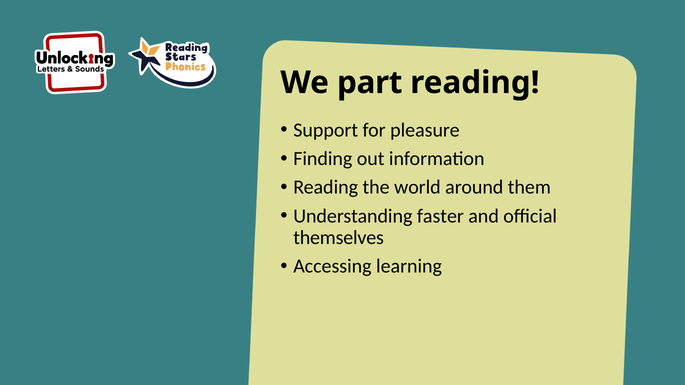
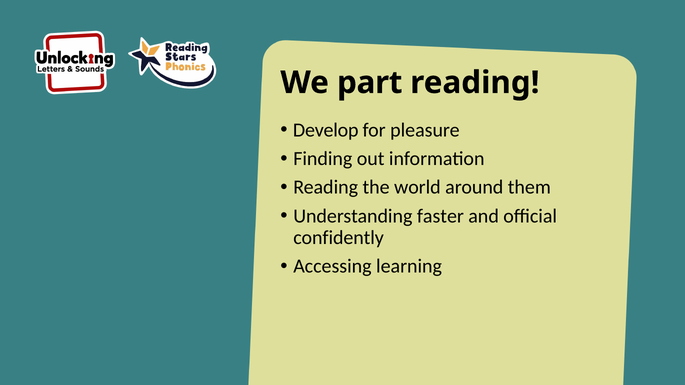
Support: Support -> Develop (326, 130)
themselves: themselves -> confidently (339, 238)
